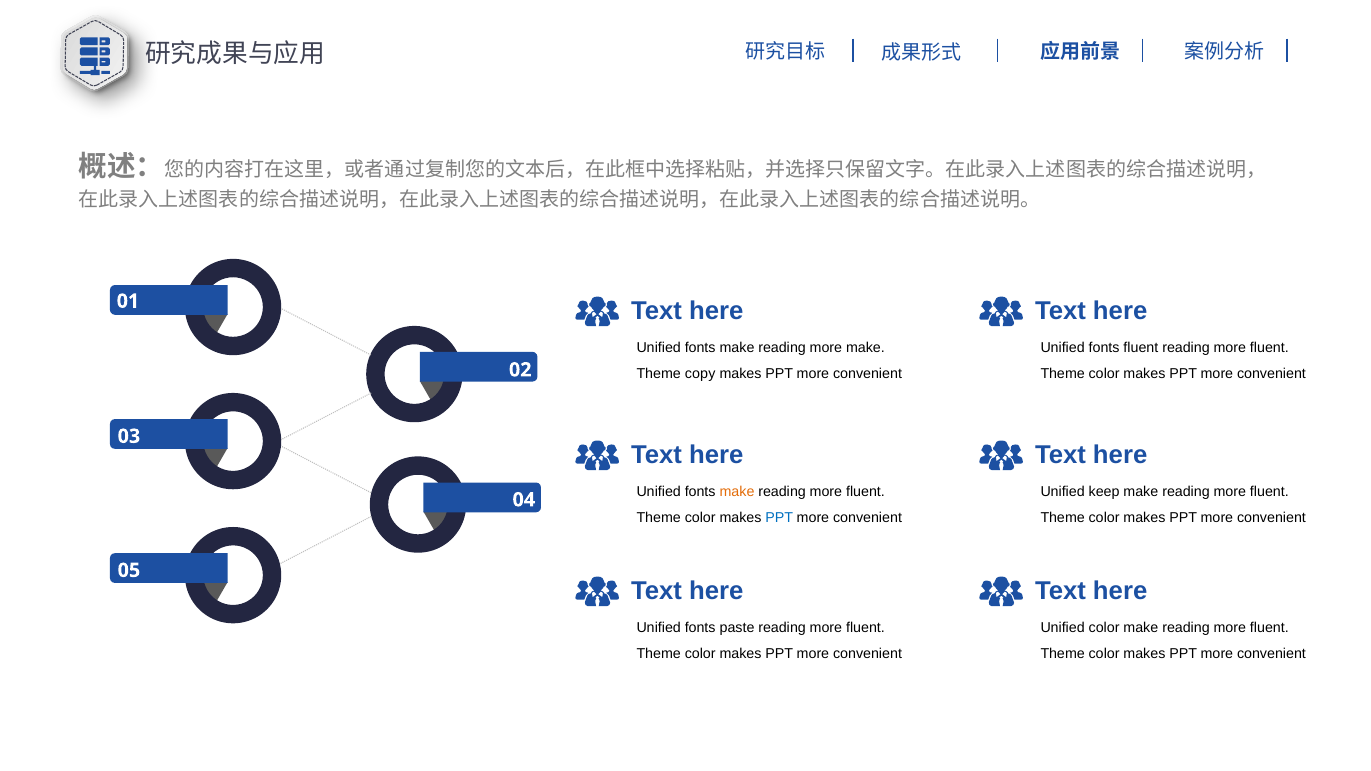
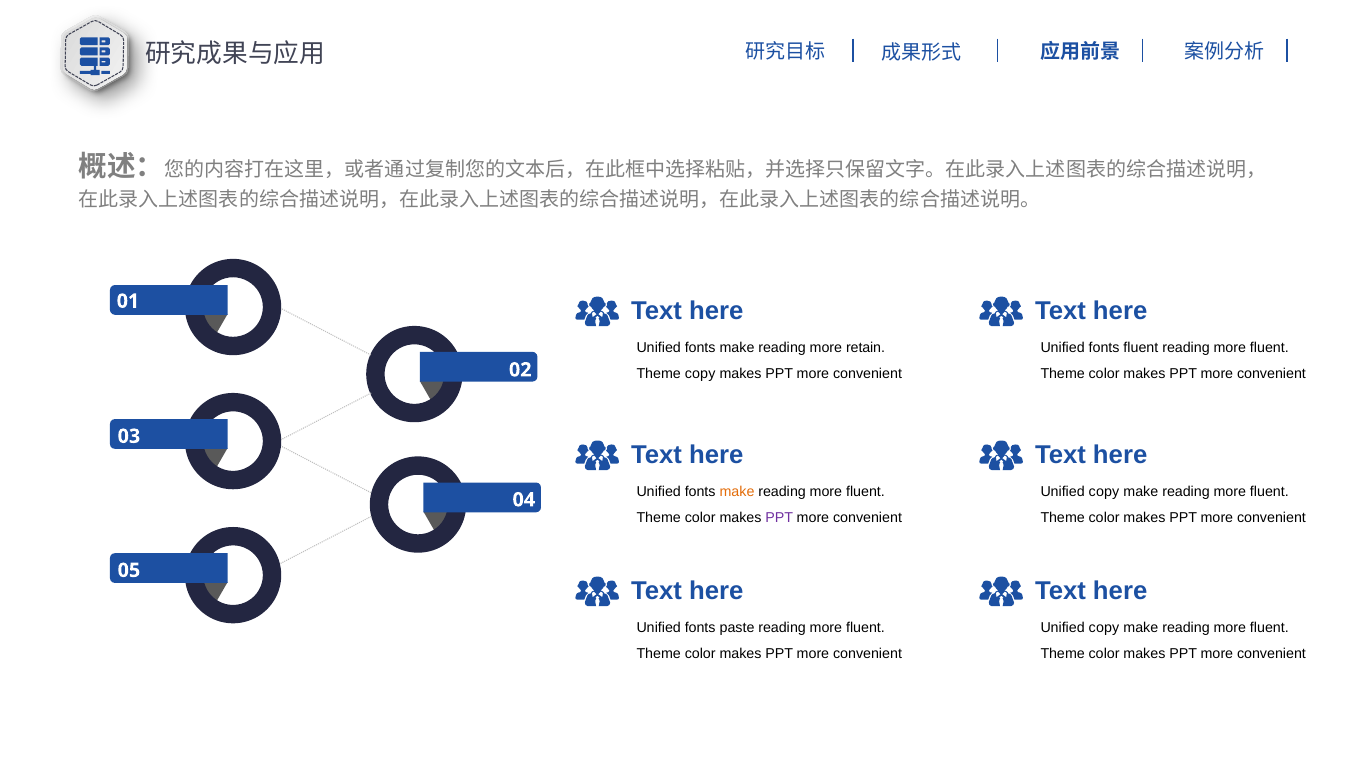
more make: make -> retain (866, 348)
keep: keep -> copy (1104, 492)
PPT colour: blue -> purple (779, 518)
color: color -> copy (1104, 628)
